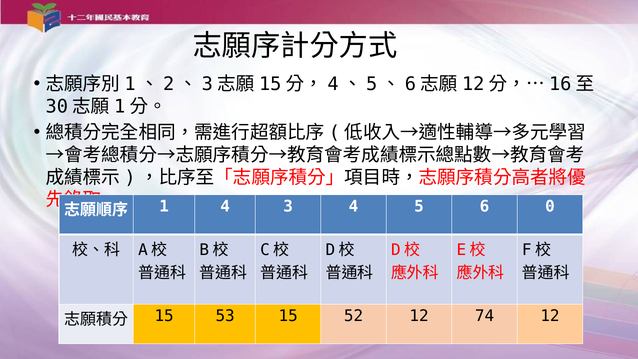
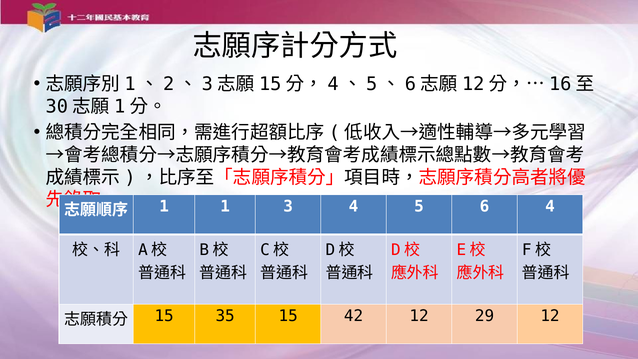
1 4: 4 -> 1 (225, 206)
6 0: 0 -> 4 (550, 206)
53: 53 -> 35 (225, 316)
52: 52 -> 42 (354, 316)
74: 74 -> 29 (485, 316)
